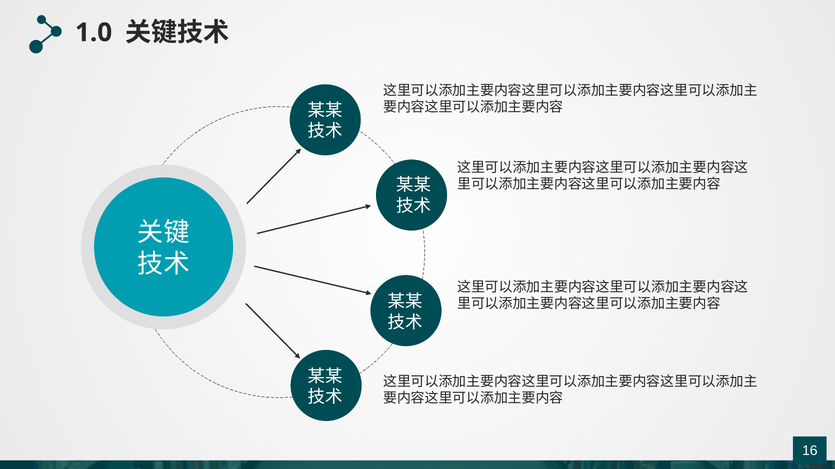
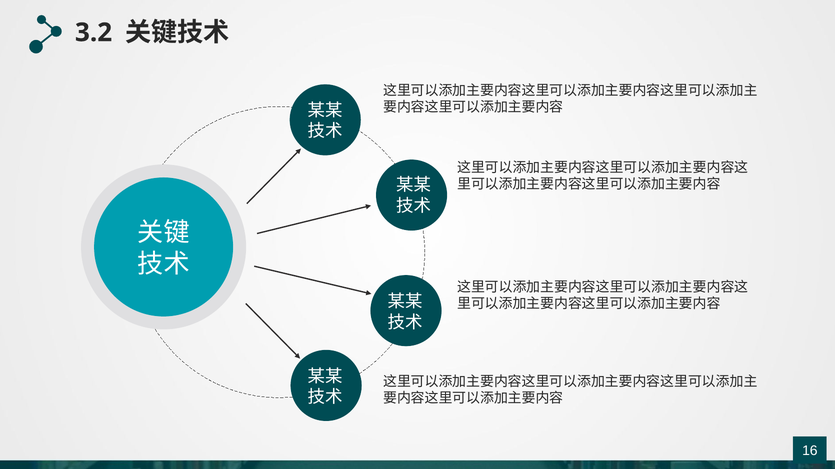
1.0: 1.0 -> 3.2 (94, 33)
